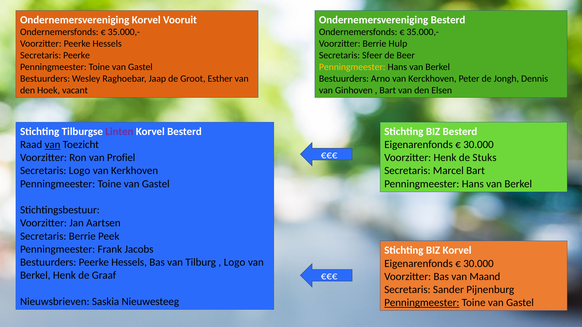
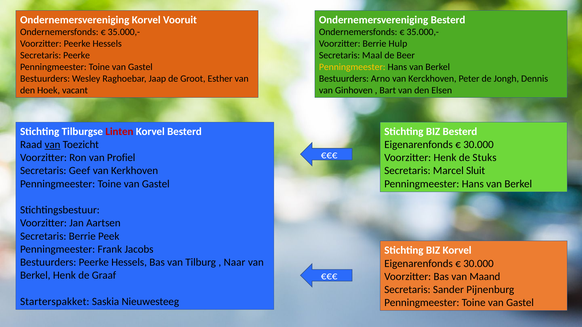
Sfeer: Sfeer -> Maal (372, 55)
Linten colour: purple -> red (119, 132)
Secretaris Logo: Logo -> Geef (80, 171)
Marcel Bart: Bart -> Sluit (476, 171)
Logo: Logo -> Naar (235, 263)
Nieuwsbrieven: Nieuwsbrieven -> Starterspakket (55, 302)
Penningmeester underline: present -> none (422, 303)
